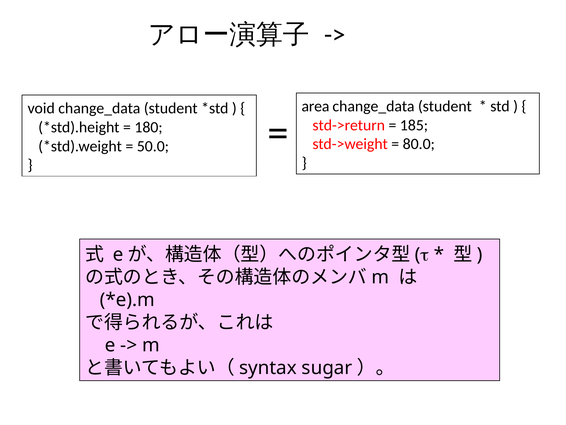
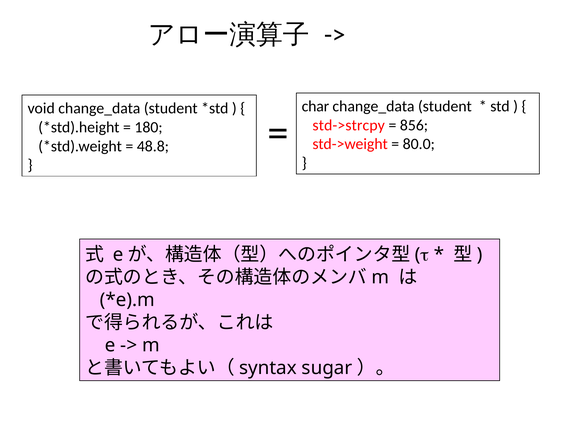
area: area -> char (315, 106)
std->return: std->return -> std->strcpy (349, 125)
185: 185 -> 856 (414, 125)
50.0: 50.0 -> 48.8 (153, 146)
